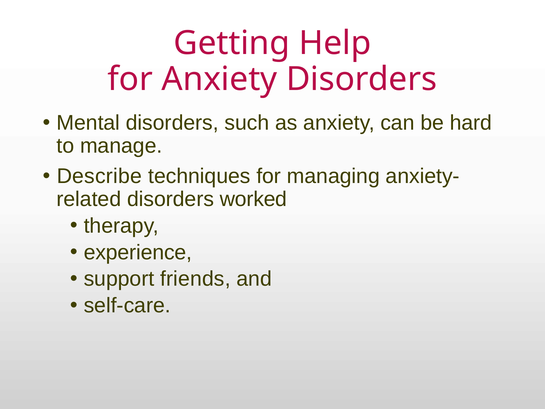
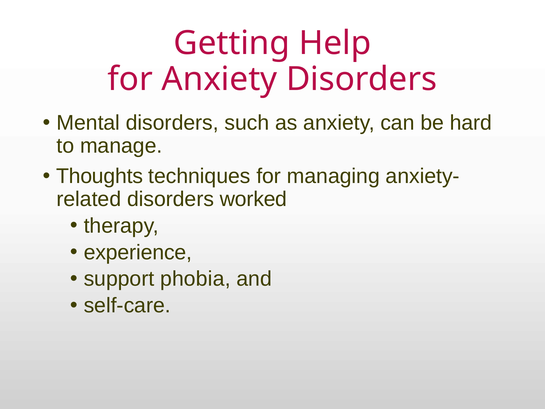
Describe: Describe -> Thoughts (100, 176)
friends: friends -> phobia (195, 279)
